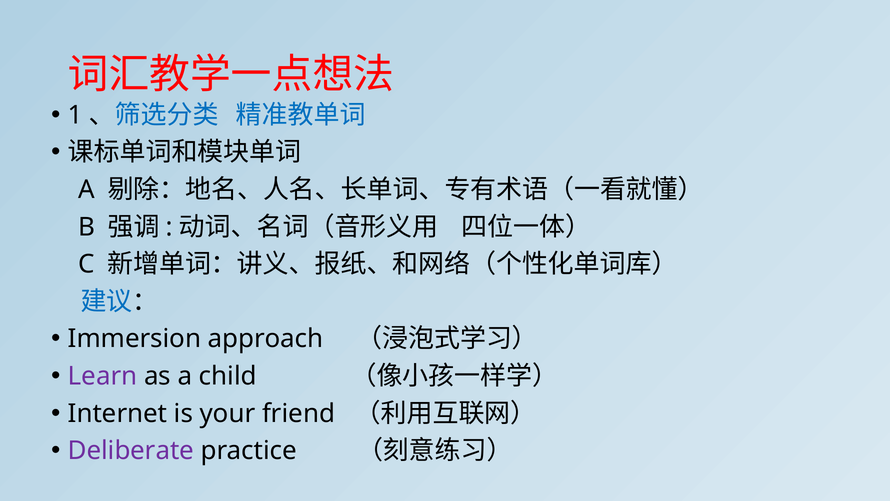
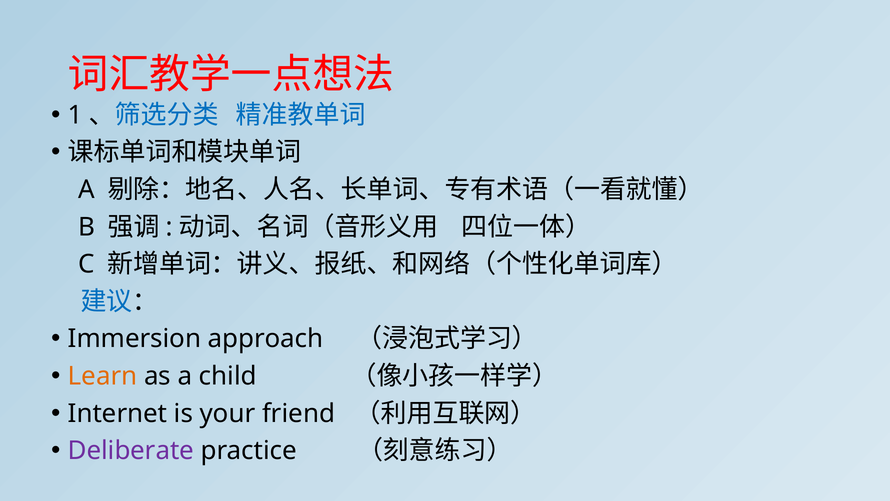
Learn colour: purple -> orange (103, 376)
